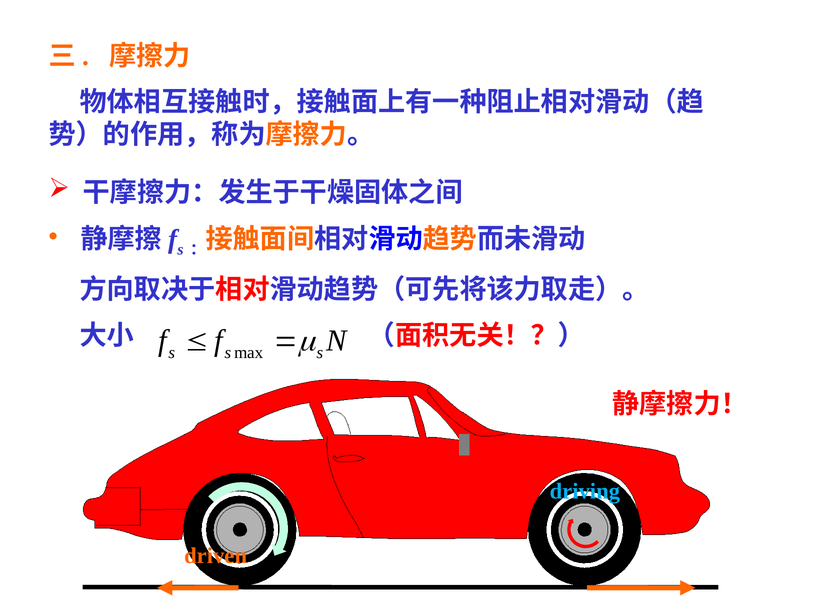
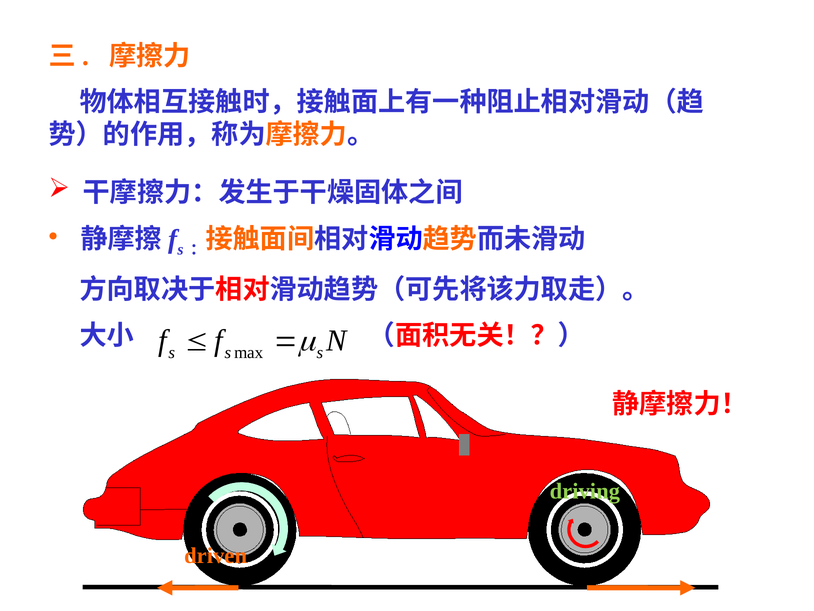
driving colour: light blue -> light green (585, 491)
